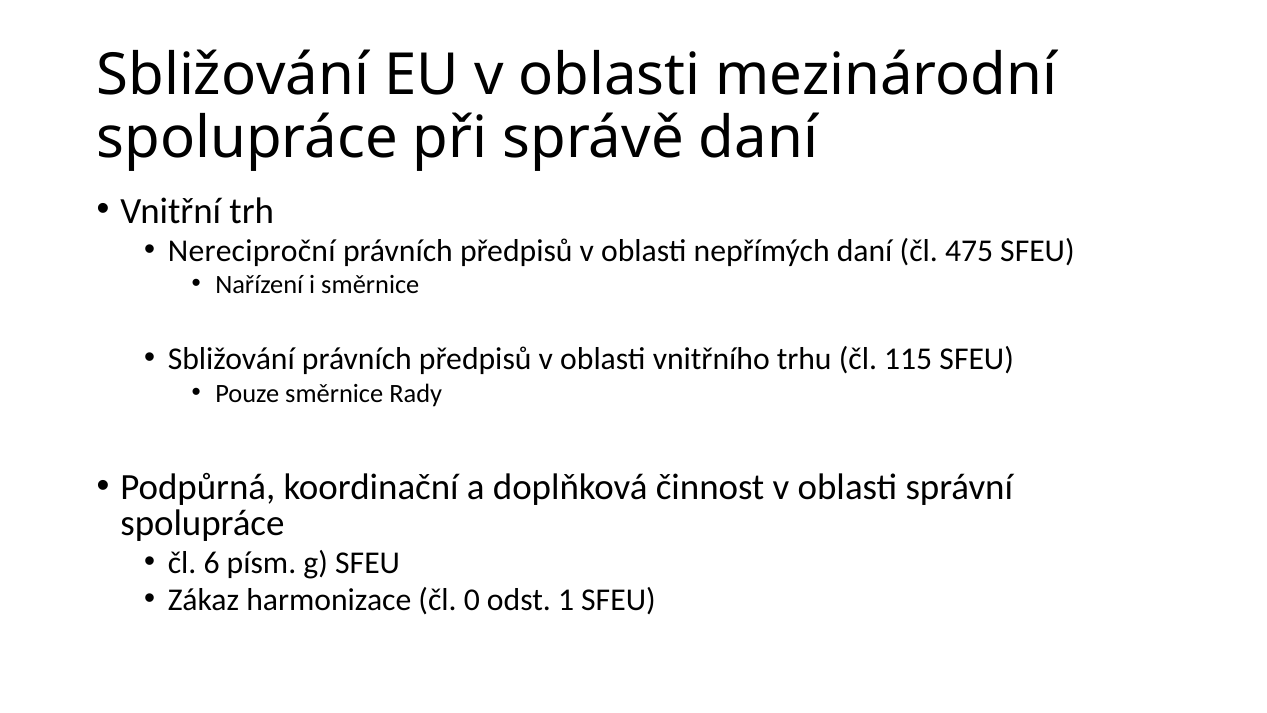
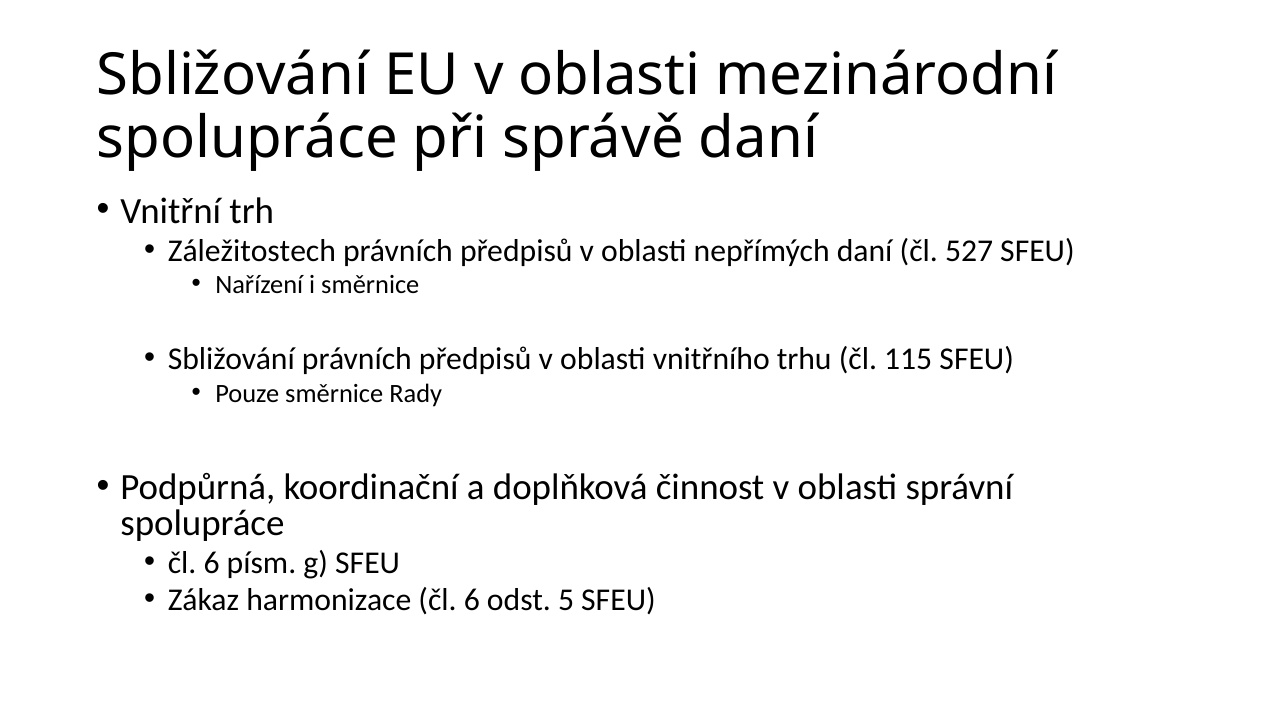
Nereciproční: Nereciproční -> Záležitostech (252, 250)
475: 475 -> 527 (969, 250)
harmonizace čl 0: 0 -> 6 (472, 599)
1: 1 -> 5 (566, 599)
